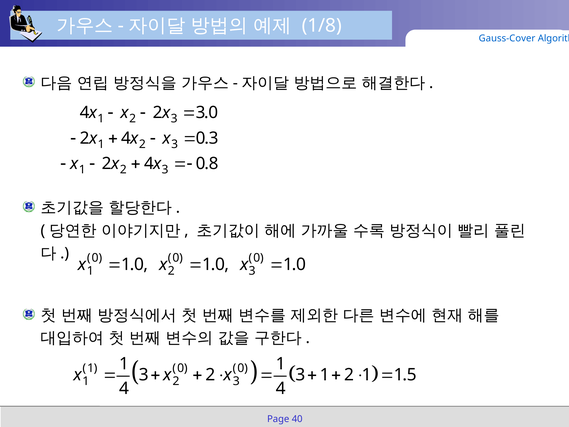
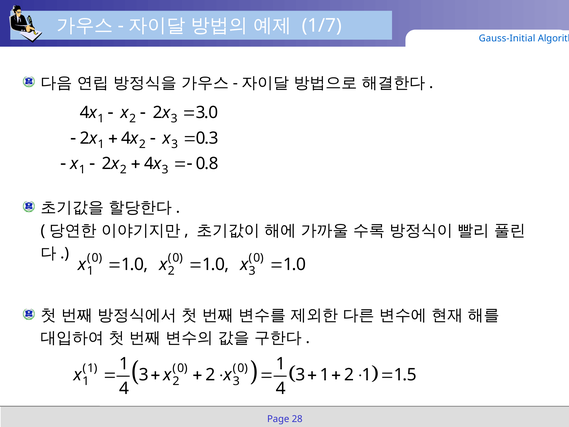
1/8: 1/8 -> 1/7 (322, 26)
Gauss-Cover: Gauss-Cover -> Gauss-Initial (507, 38)
40: 40 -> 28 (297, 419)
